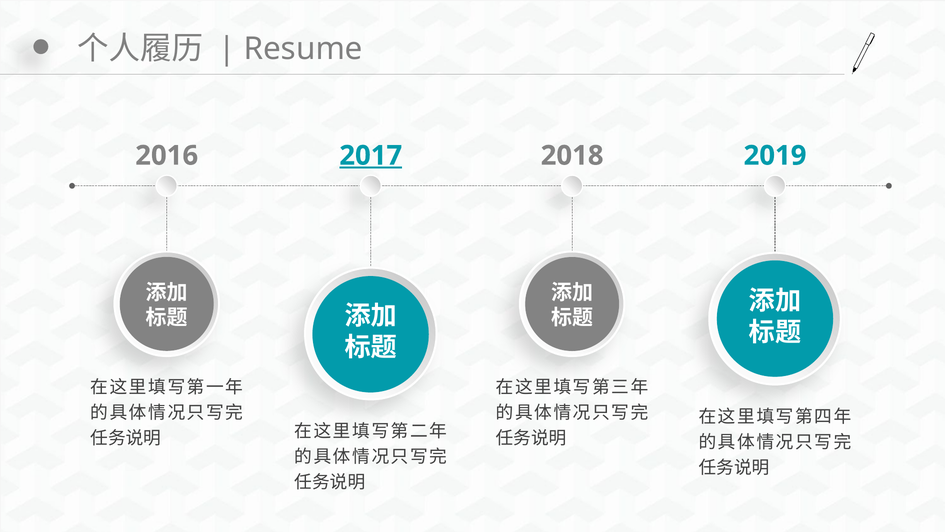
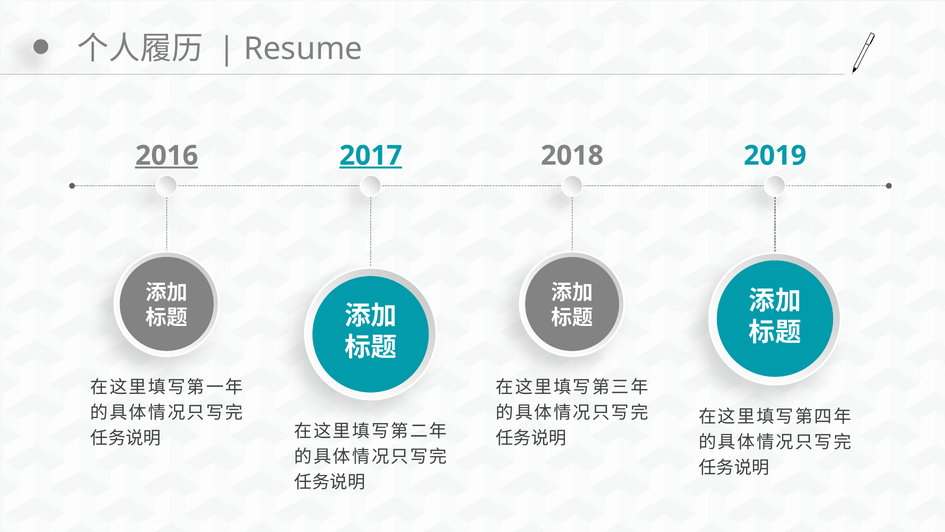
2016 underline: none -> present (167, 155)
